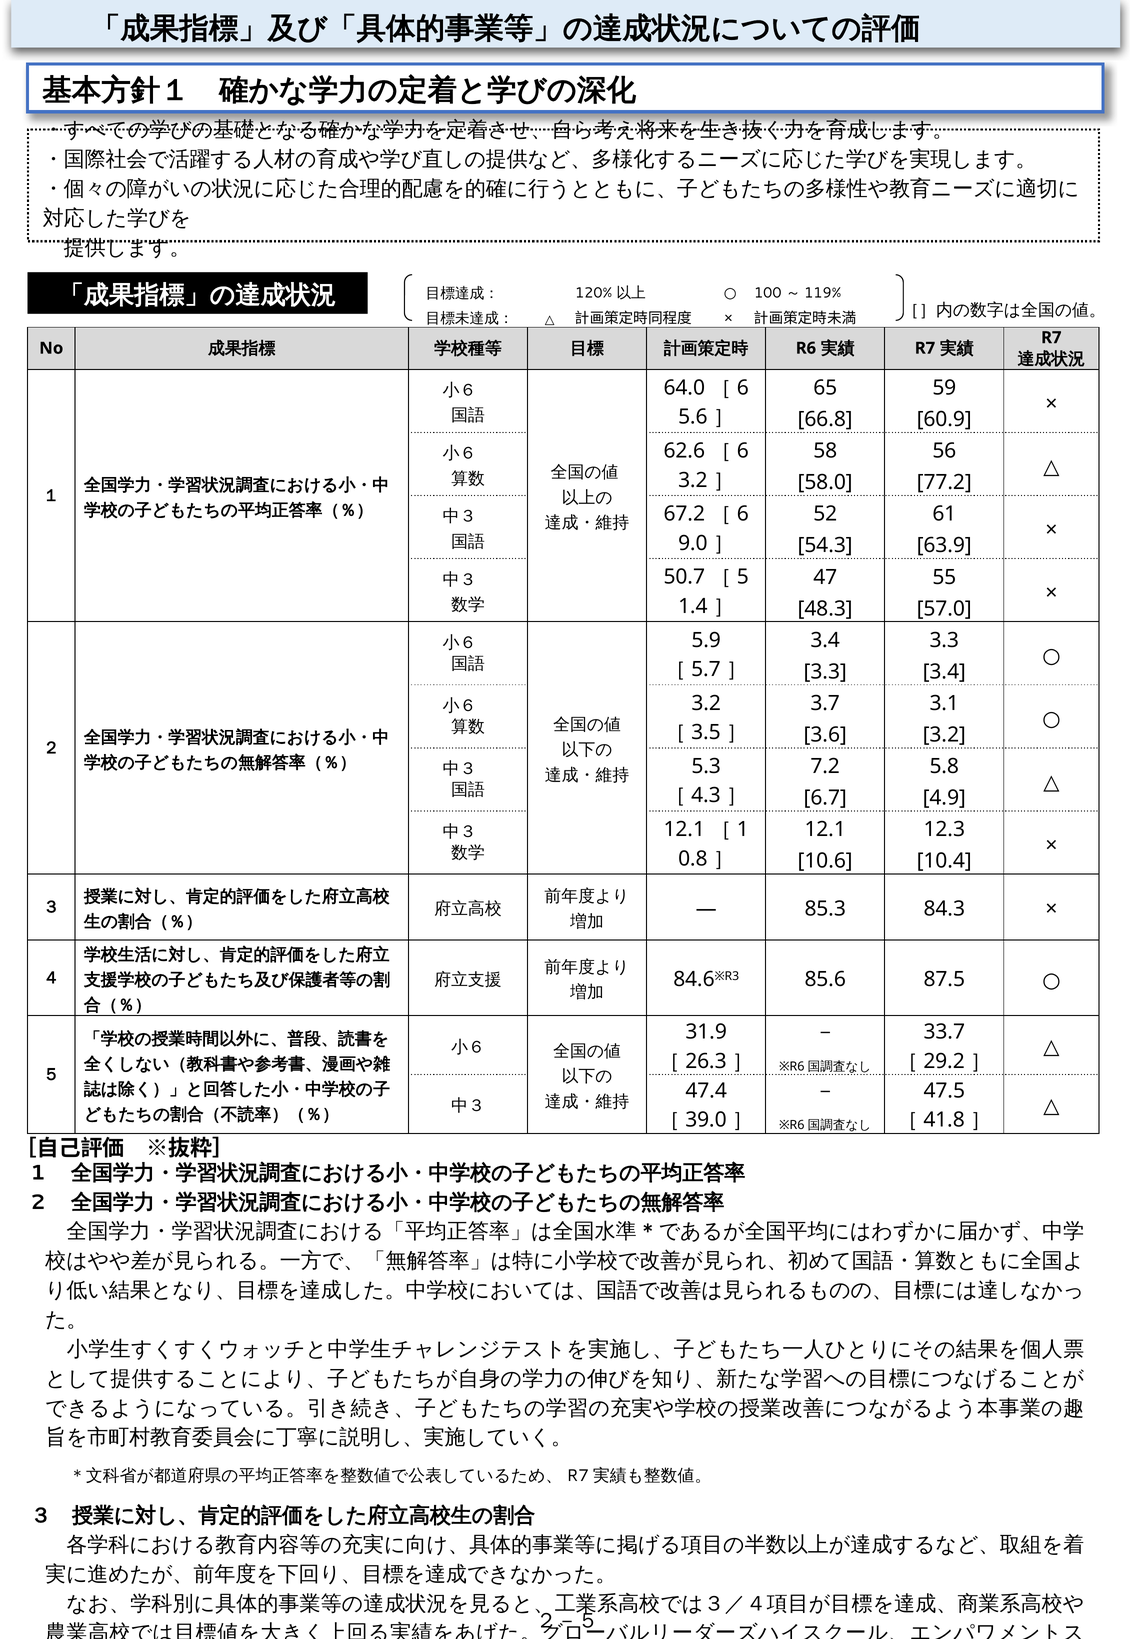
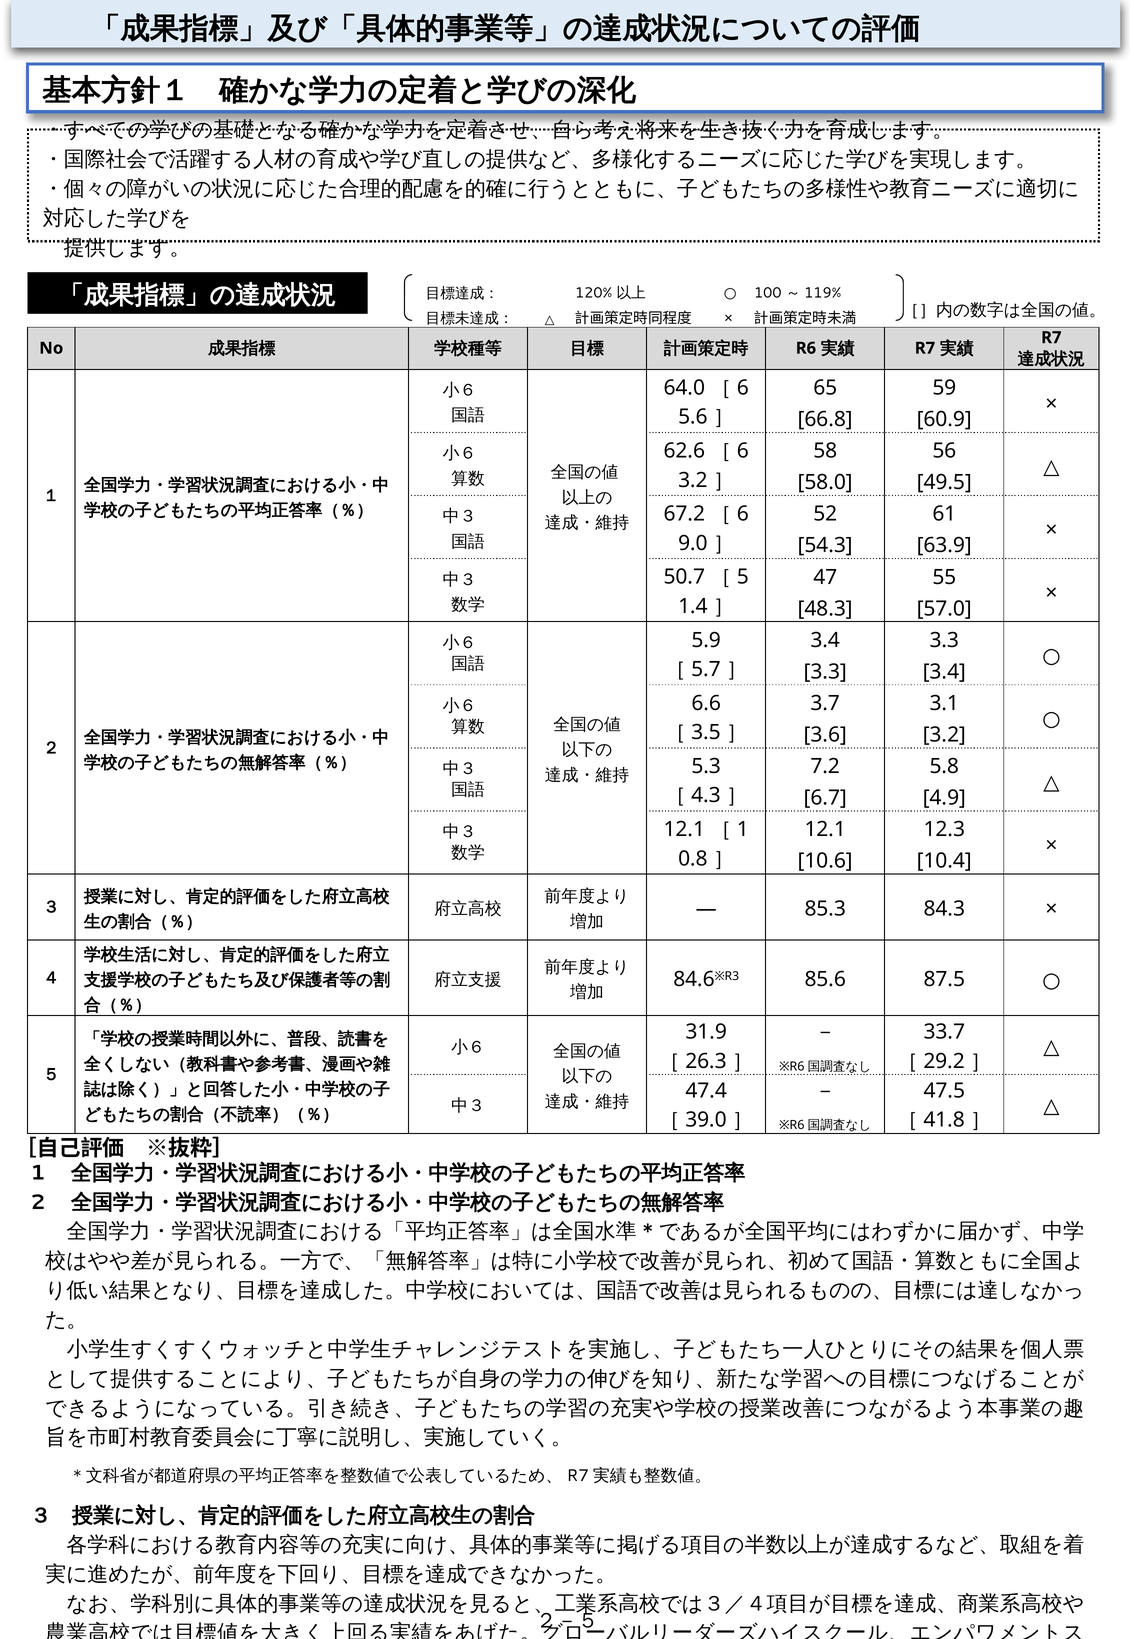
77.2: 77.2 -> 49.5 (944, 482)
3.2: 3.2 -> 6.6 (706, 703)
